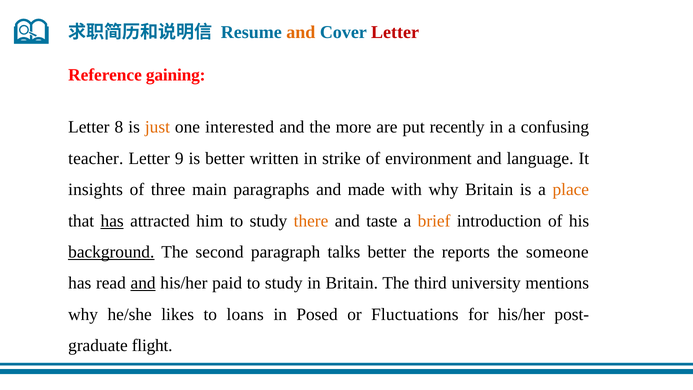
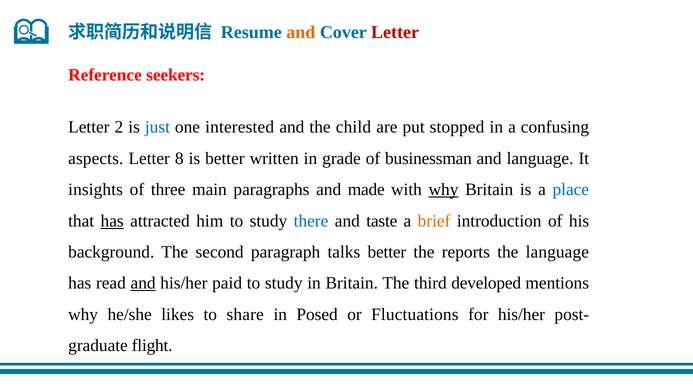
gaining: gaining -> seekers (176, 75)
8: 8 -> 2 (119, 127)
just colour: orange -> blue (157, 127)
more: more -> child (353, 127)
recently: recently -> stopped (457, 127)
teacher: teacher -> aspects (96, 158)
9: 9 -> 8 (179, 158)
strike: strike -> grade (341, 158)
environment: environment -> businessman (428, 158)
why underline: none -> present (444, 190)
place colour: orange -> blue (571, 190)
there colour: orange -> blue (311, 221)
background underline: present -> none (111, 252)
the someone: someone -> language (557, 252)
university: university -> developed (486, 283)
loans: loans -> share (245, 314)
